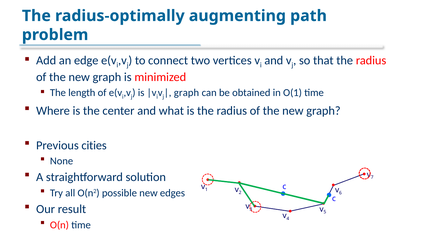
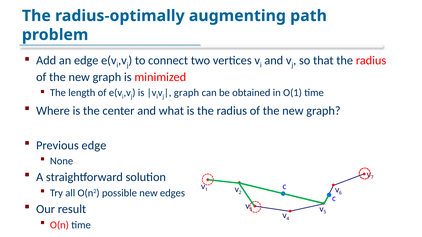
Previous cities: cities -> edge (94, 146)
